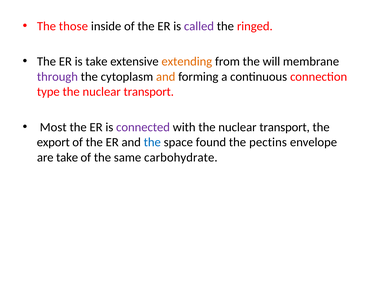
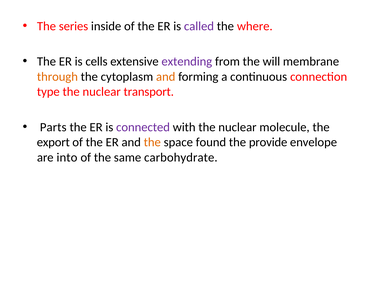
those: those -> series (74, 26)
ringed: ringed -> where (255, 26)
is take: take -> cells (96, 62)
extending colour: orange -> purple (187, 62)
through colour: purple -> orange (57, 77)
Most: Most -> Parts (53, 127)
with the nuclear transport: transport -> molecule (285, 127)
the colour: blue -> orange (152, 142)
pectins: pectins -> provide (268, 142)
are take: take -> into (67, 158)
